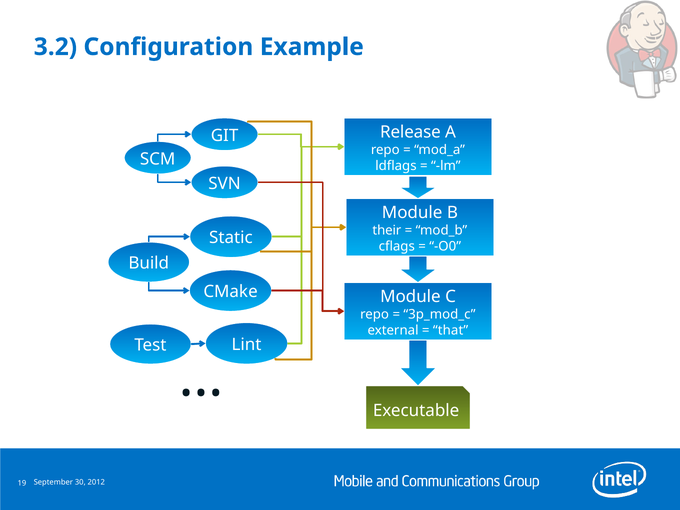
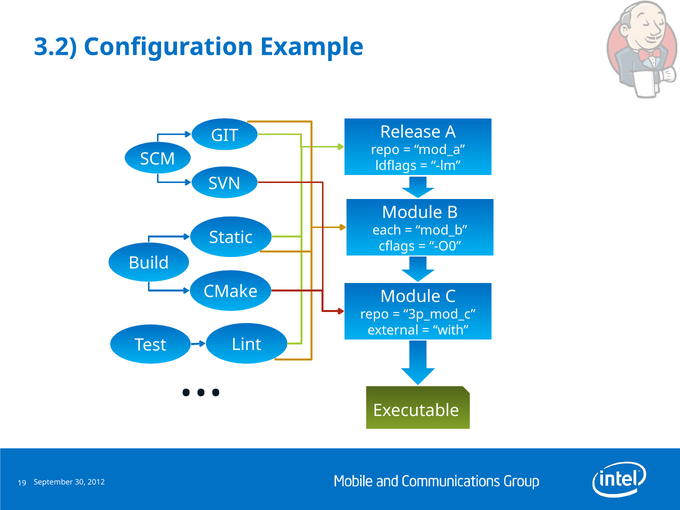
their: their -> each (387, 230)
that: that -> with (451, 330)
